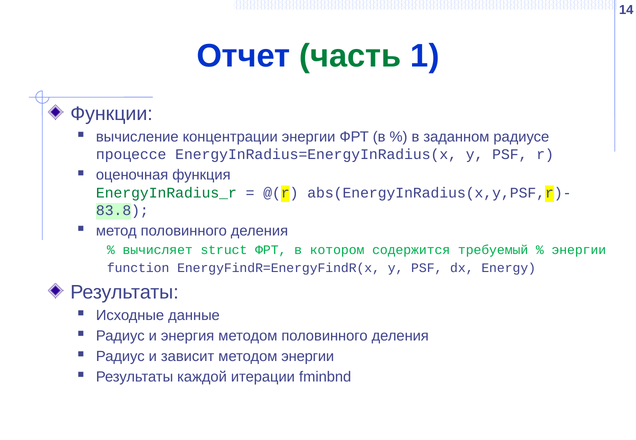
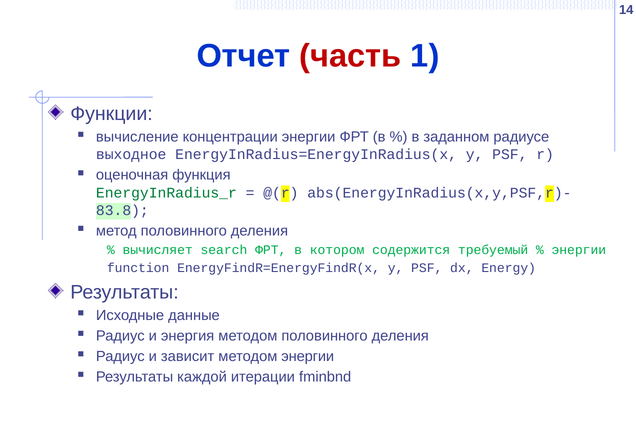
часть colour: green -> red (350, 56)
процессе: процессе -> выходное (131, 155)
struct: struct -> search (224, 250)
